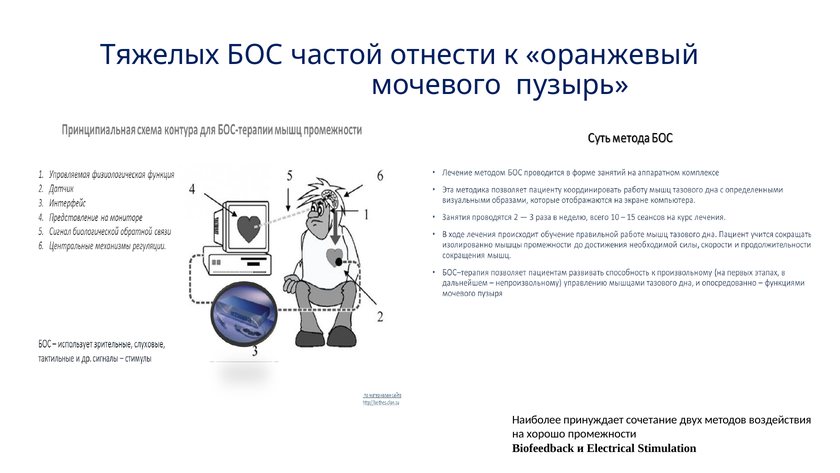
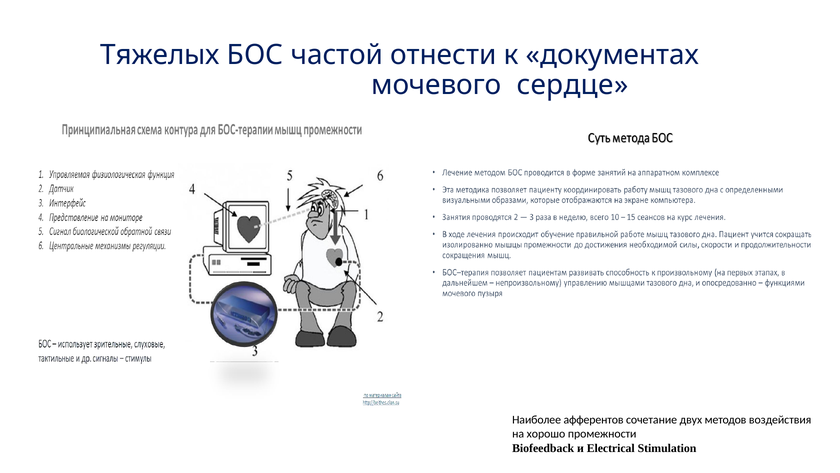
оранжевый: оранжевый -> документах (613, 55)
пузырь: пузырь -> сердце (572, 85)
принуждает: принуждает -> афферентов (594, 419)
